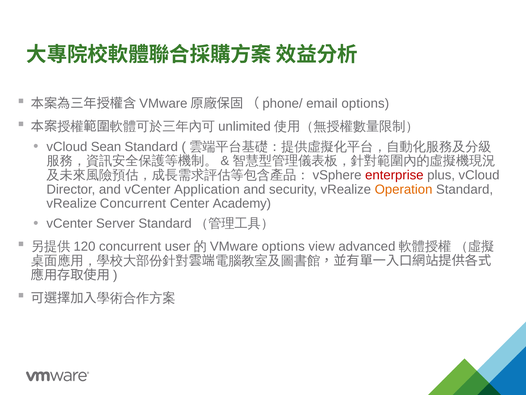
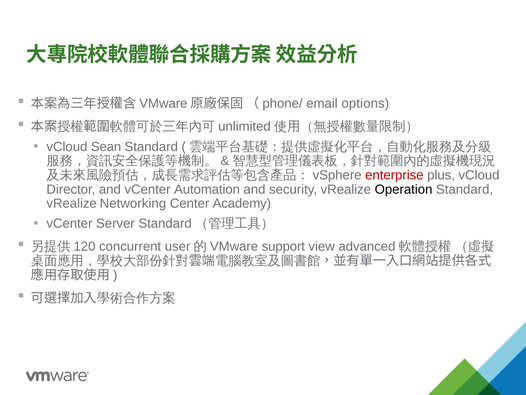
Application: Application -> Automation (207, 189)
Operation colour: orange -> black (404, 189)
vRealize Concurrent: Concurrent -> Networking (133, 203)
options: options -> support (283, 246)
